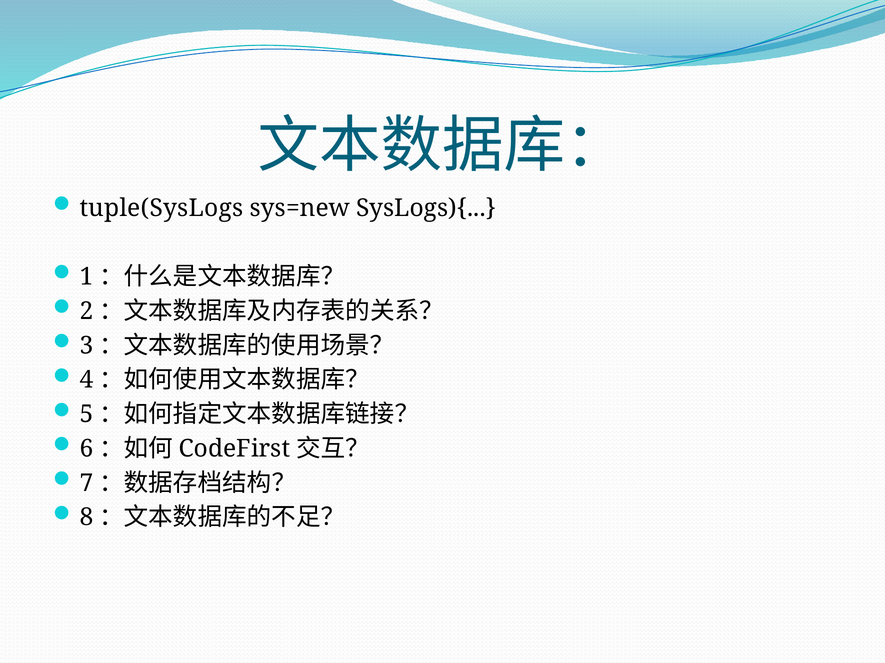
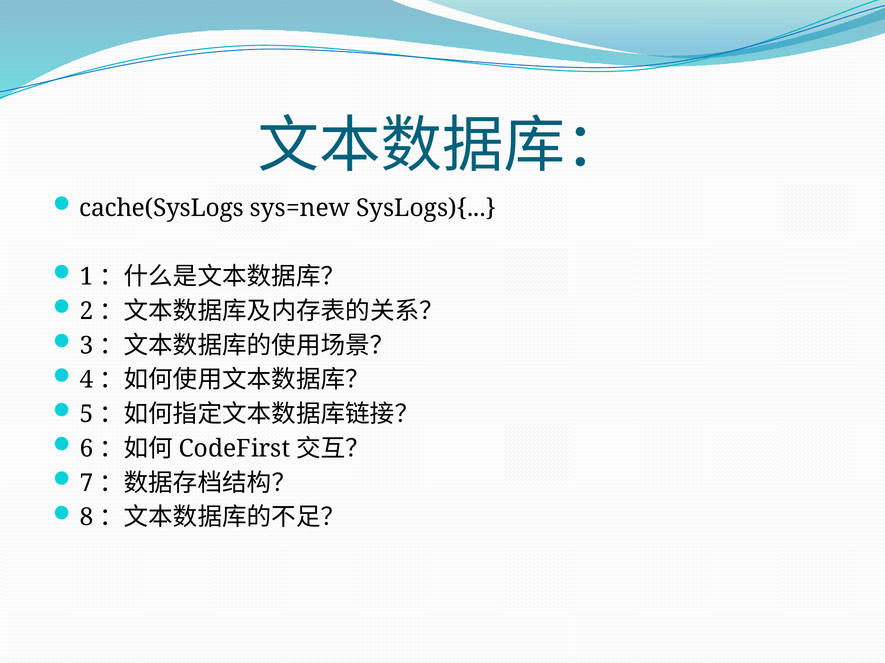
tuple(SysLogs: tuple(SysLogs -> cache(SysLogs (162, 208)
